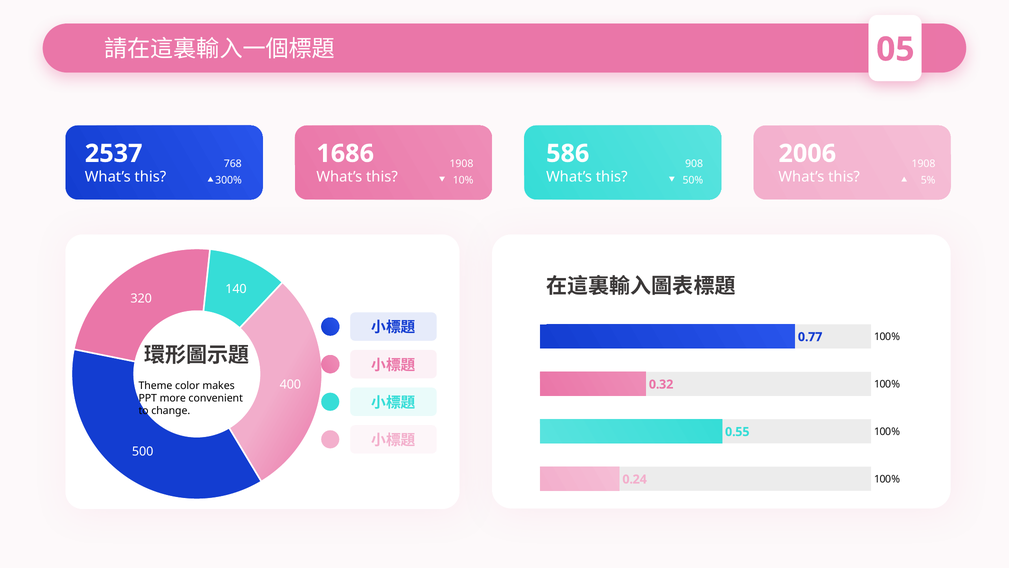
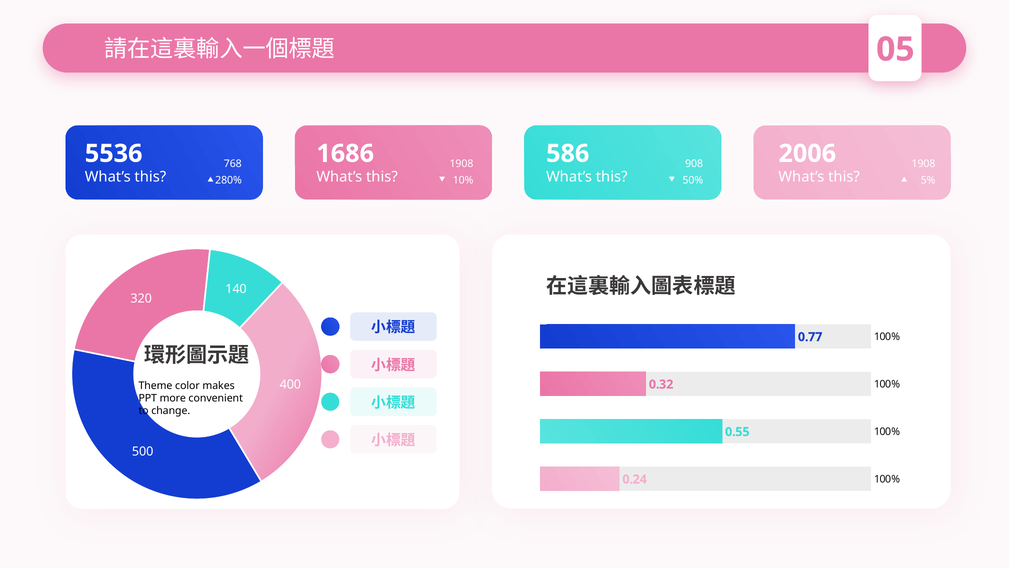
2537: 2537 -> 5536 (114, 153)
300%: 300% -> 280% (229, 180)
